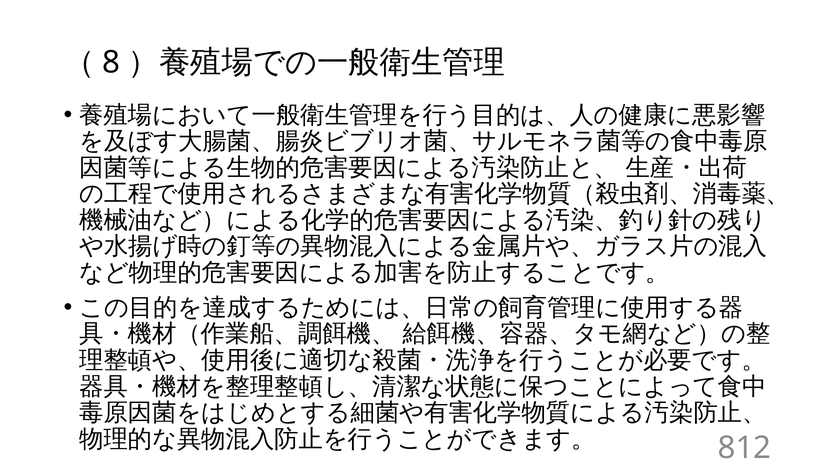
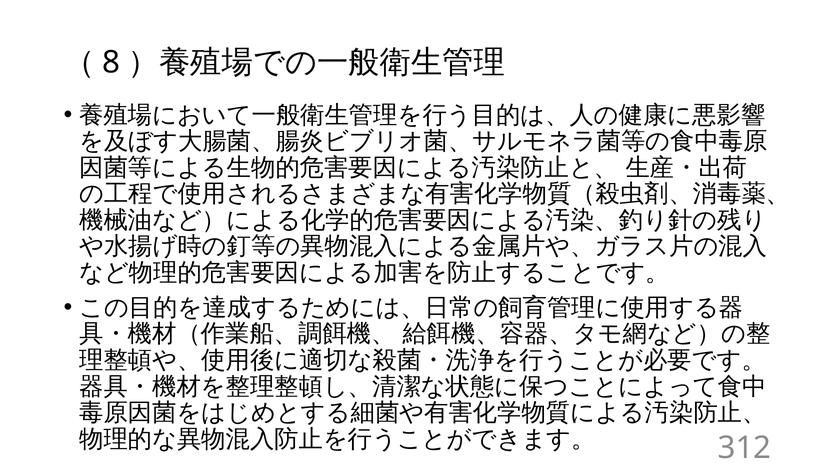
812: 812 -> 312 (745, 447)
